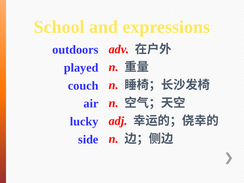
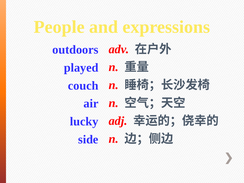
School: School -> People (59, 27)
